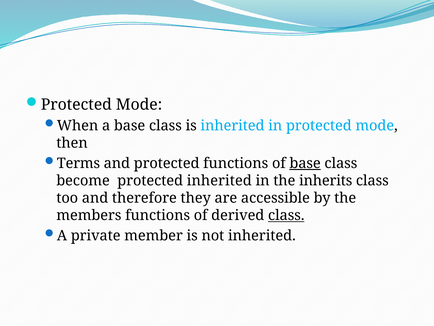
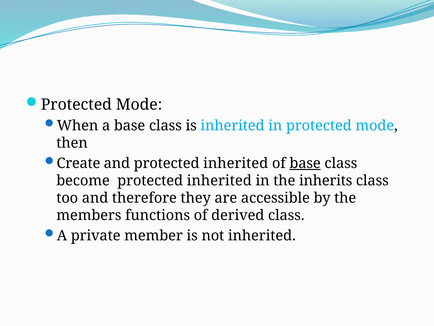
Terms: Terms -> Create (78, 163)
and protected functions: functions -> inherited (236, 163)
class underline: present -> none (286, 215)
